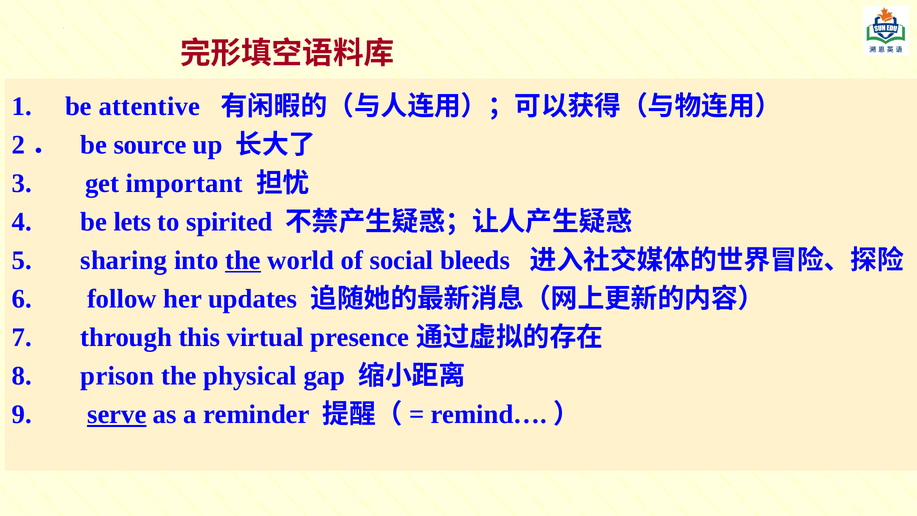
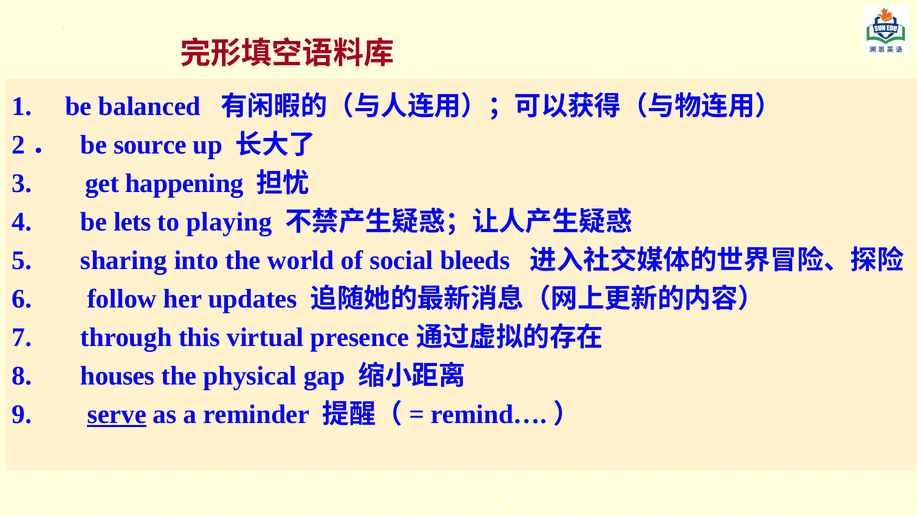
attentive: attentive -> balanced (150, 106)
important: important -> happening (184, 183)
spirited: spirited -> playing (229, 222)
the underline: present -> none (243, 260)
prison: prison -> houses (118, 376)
